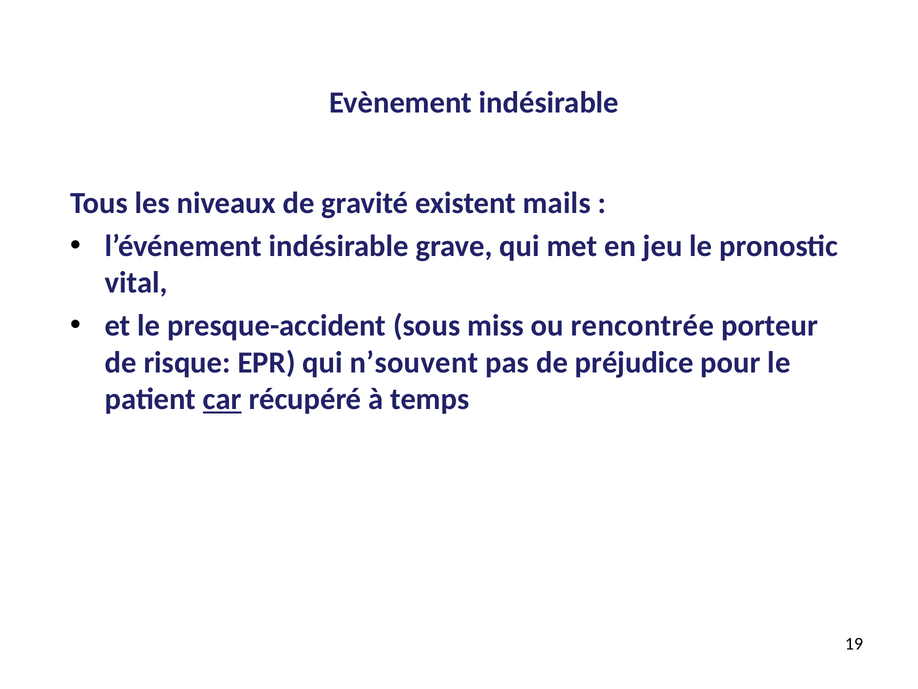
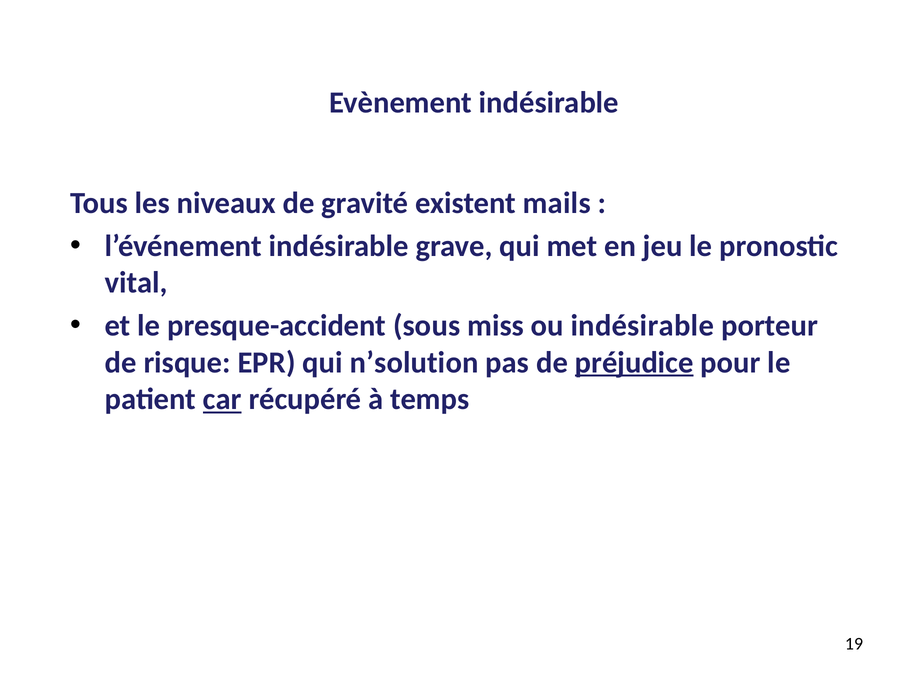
ou rencontrée: rencontrée -> indésirable (642, 326)
n’souvent: n’souvent -> n’solution (414, 362)
préjudice underline: none -> present (634, 362)
